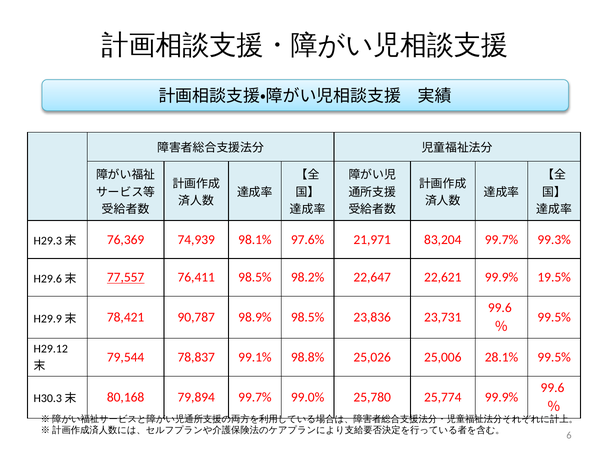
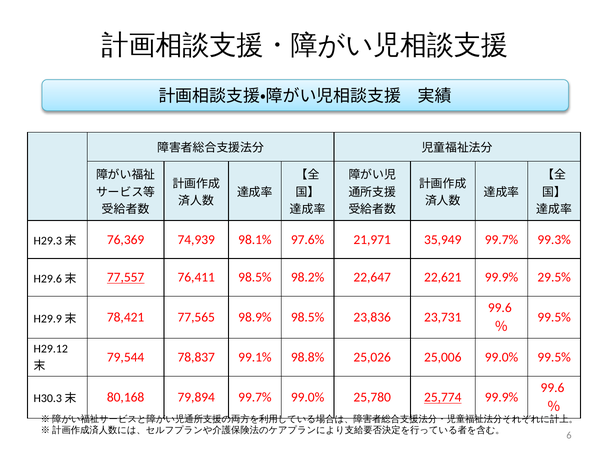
83,204: 83,204 -> 35,949 (443, 240)
19.5%: 19.5% -> 29.5% (554, 278)
90,787: 90,787 -> 77,565 (196, 317)
25,006 28.1%: 28.1% -> 99.0% (501, 357)
25,774 underline: none -> present (443, 397)
